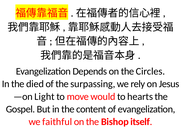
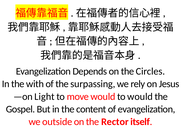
died: died -> with (35, 84)
to hearts: hearts -> would (140, 96)
faithful: faithful -> outside (57, 122)
Bishop: Bishop -> Rector (115, 122)
